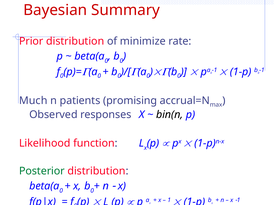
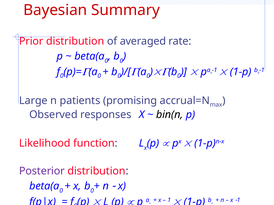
minimize: minimize -> averaged (143, 41)
Much: Much -> Large (33, 101)
Posterior colour: green -> purple (42, 171)
